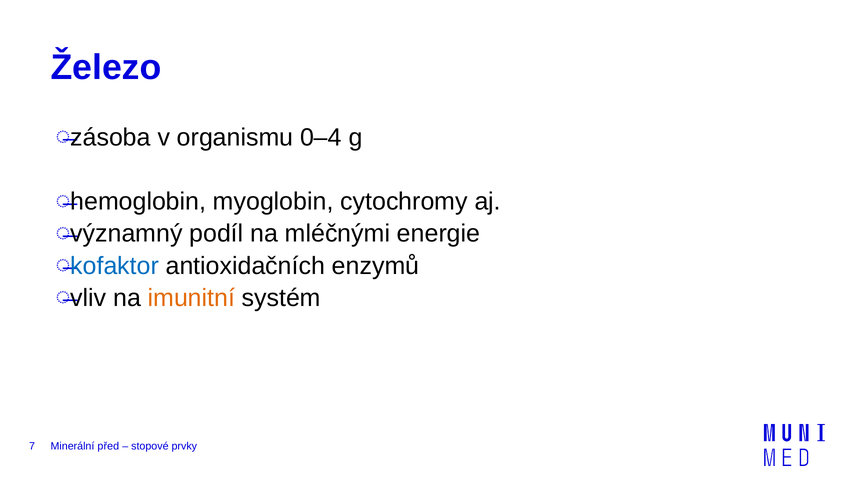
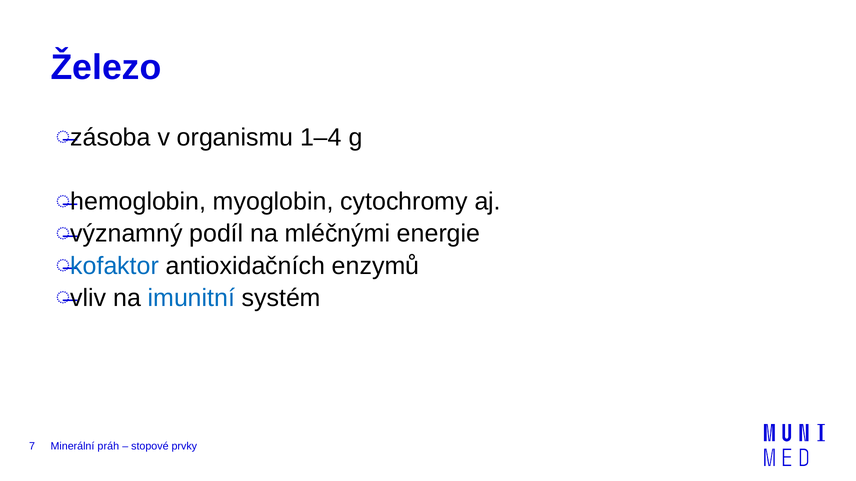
0–4: 0–4 -> 1–4 (321, 138)
imunitní colour: orange -> blue (191, 298)
před: před -> práh (108, 447)
